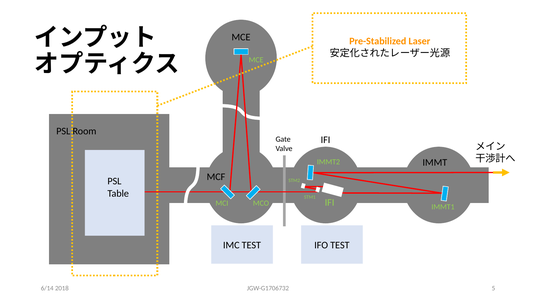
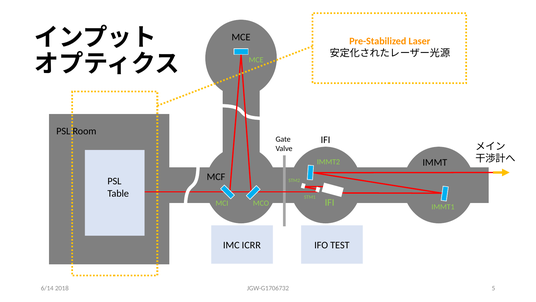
IMC TEST: TEST -> ICRR (251, 245)
